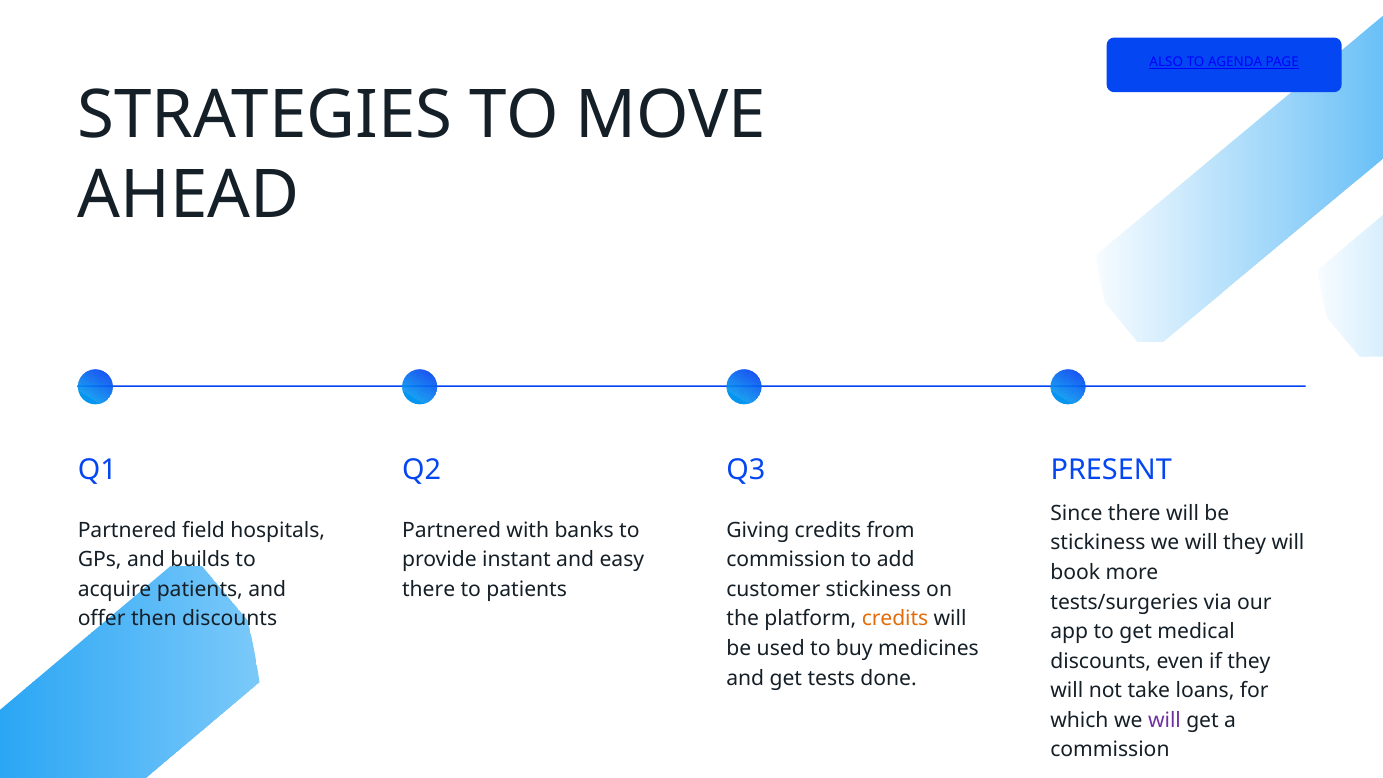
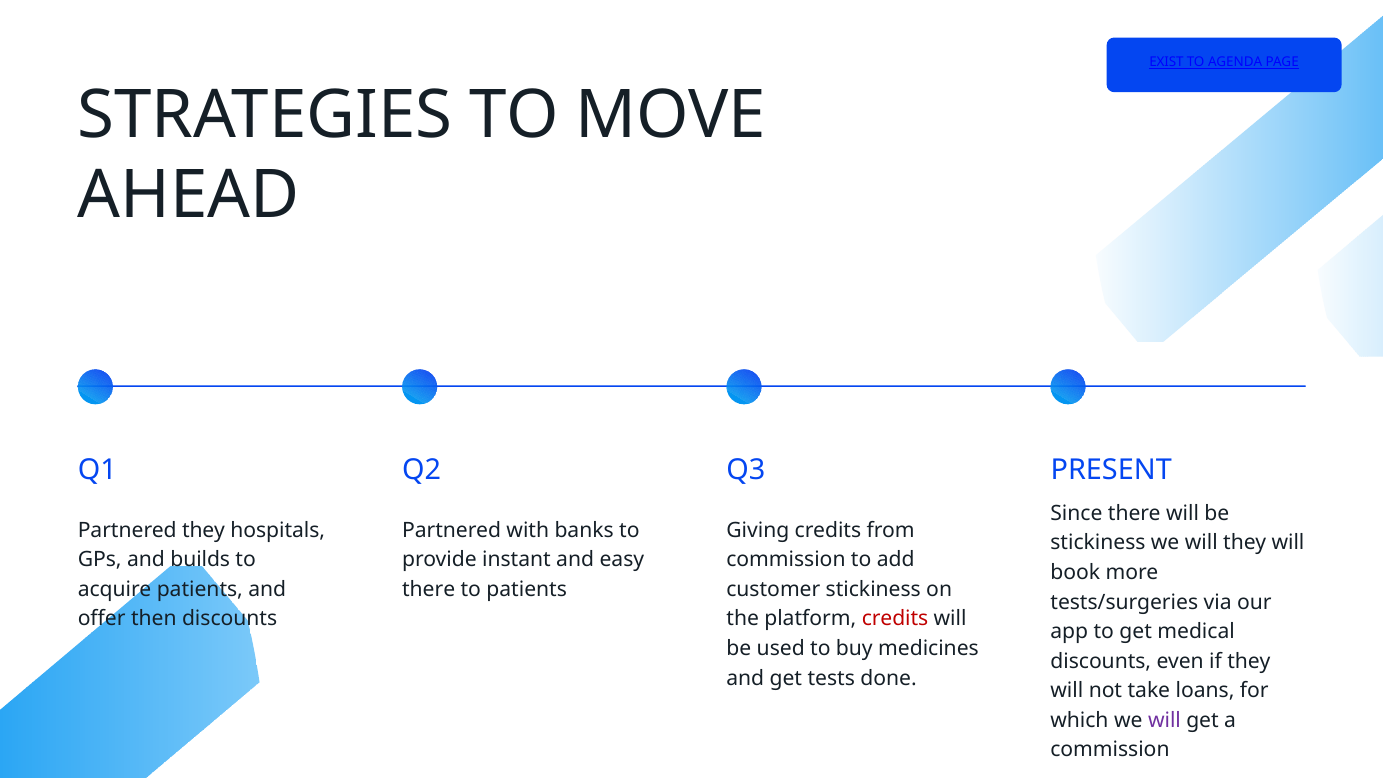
ALSO: ALSO -> EXIST (1166, 62)
Partnered field: field -> they (204, 530)
credits colour: orange -> red (895, 619)
